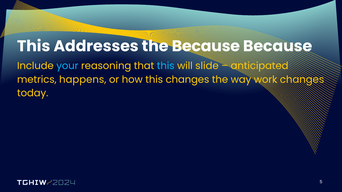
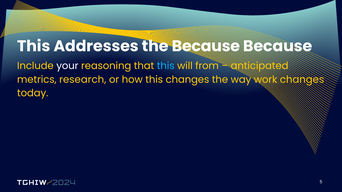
your colour: light blue -> white (67, 66)
slide: slide -> from (207, 66)
happens: happens -> research (83, 80)
